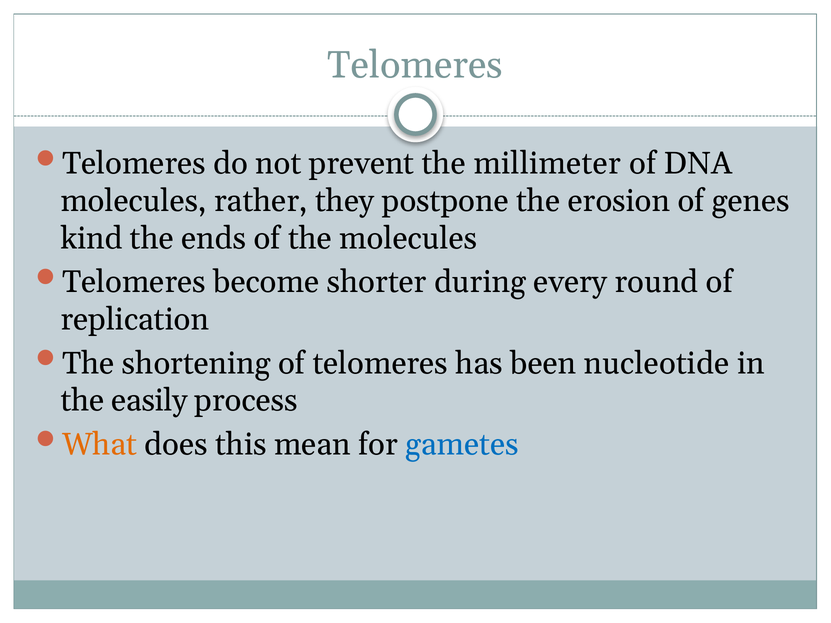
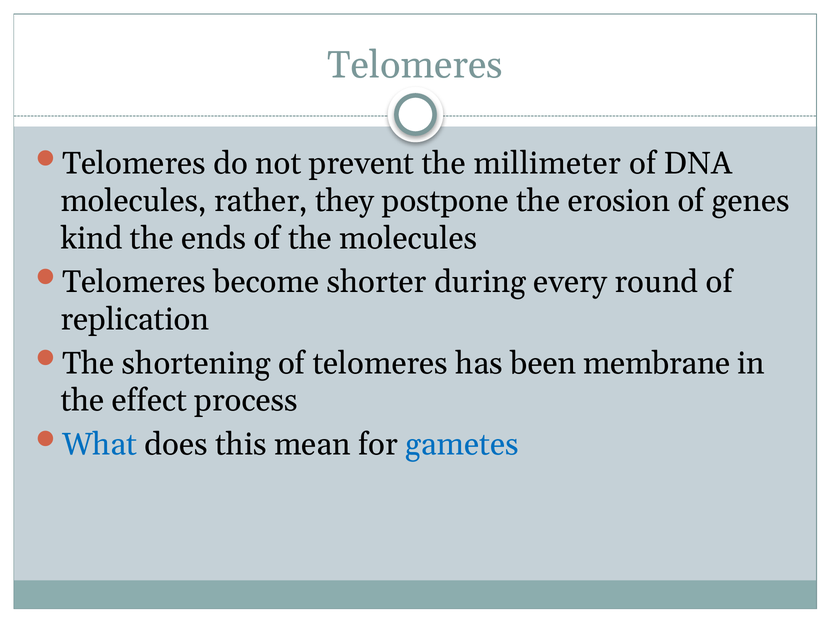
nucleotide: nucleotide -> membrane (657, 363)
easily: easily -> effect (149, 401)
What colour: orange -> blue (99, 445)
